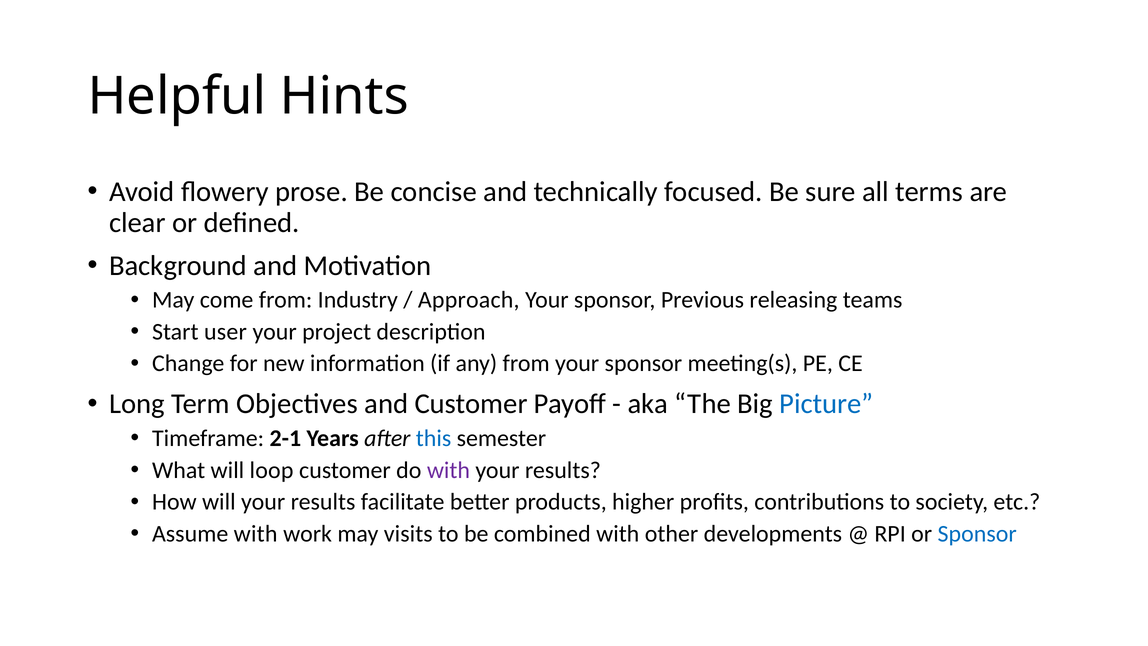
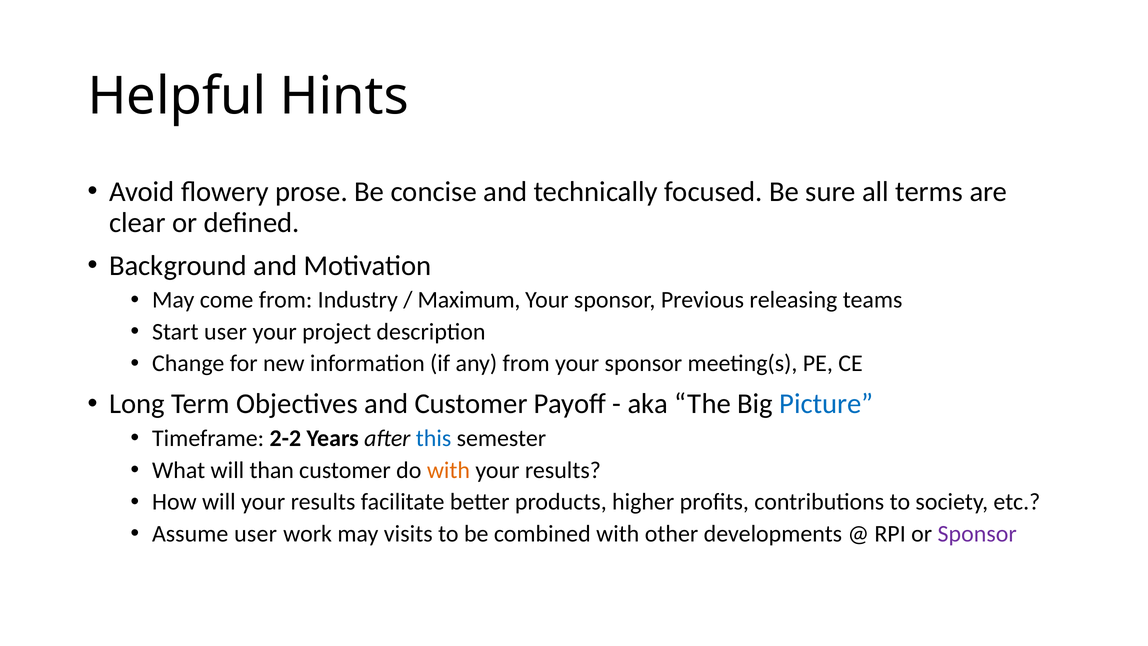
Approach: Approach -> Maximum (469, 300)
2-1: 2-1 -> 2-2 (285, 438)
loop: loop -> than (272, 470)
with colour: purple -> orange (448, 470)
Assume with: with -> user (256, 534)
Sponsor colour: blue -> purple (977, 534)
